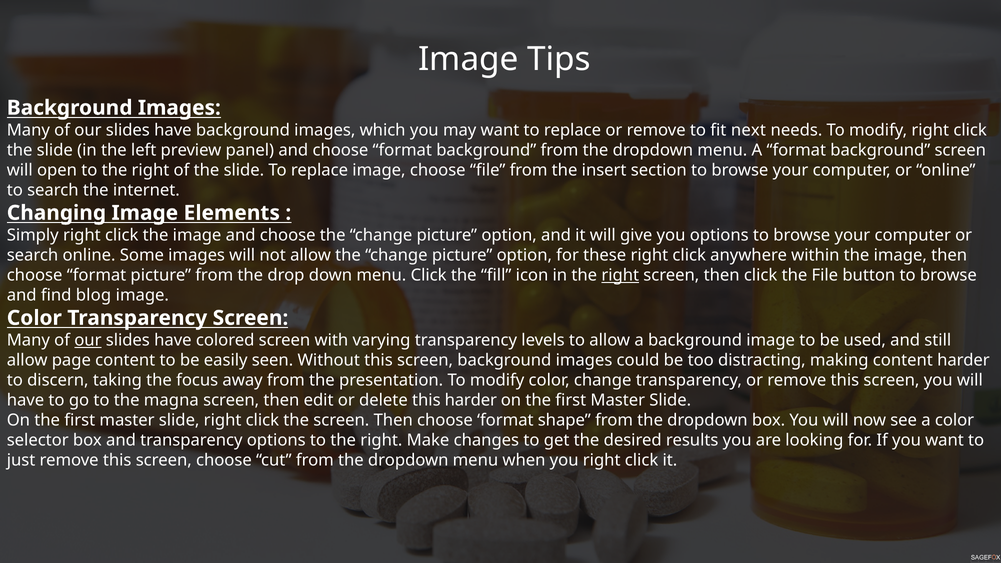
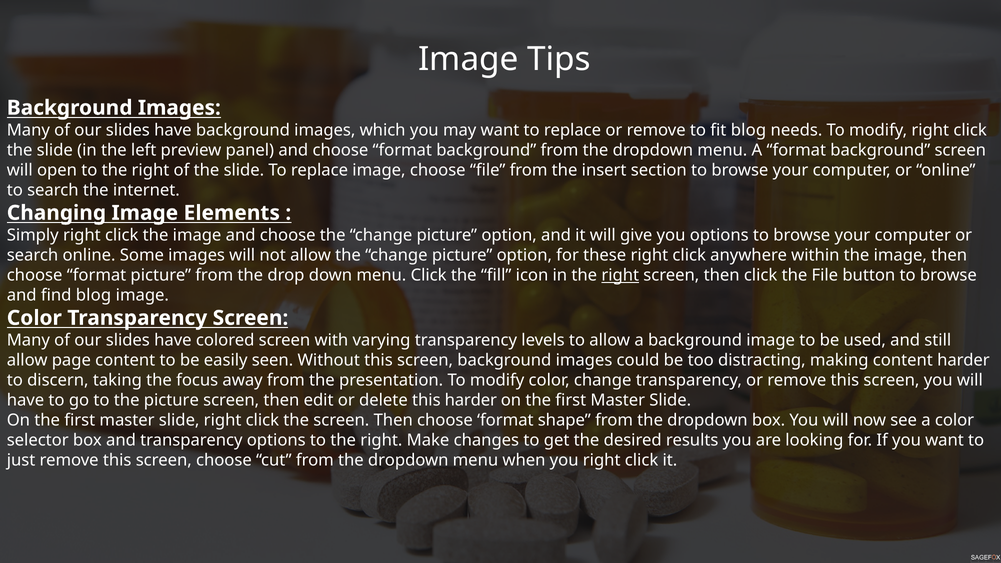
fit next: next -> blog (748, 130)
our underline: present -> none (88, 340)
the magna: magna -> picture (171, 400)
